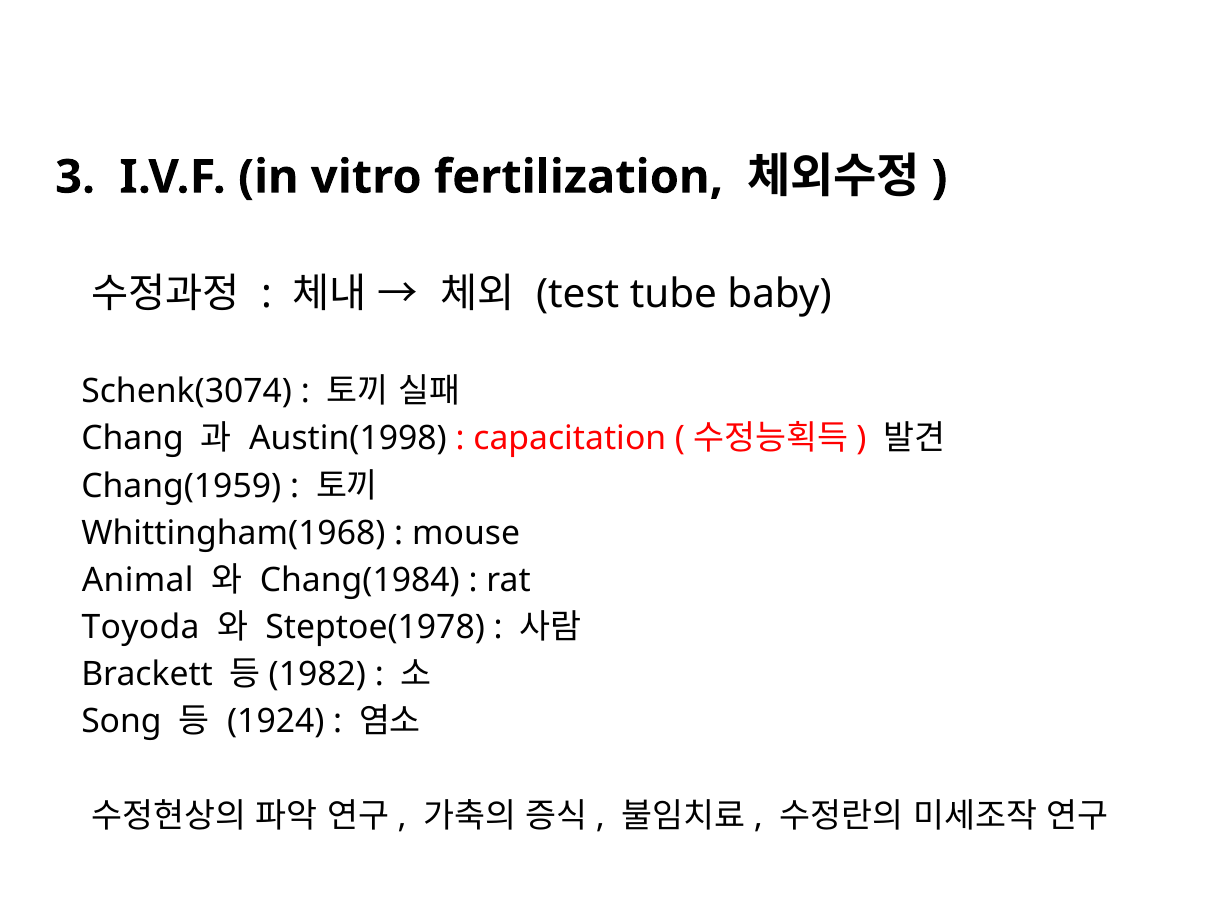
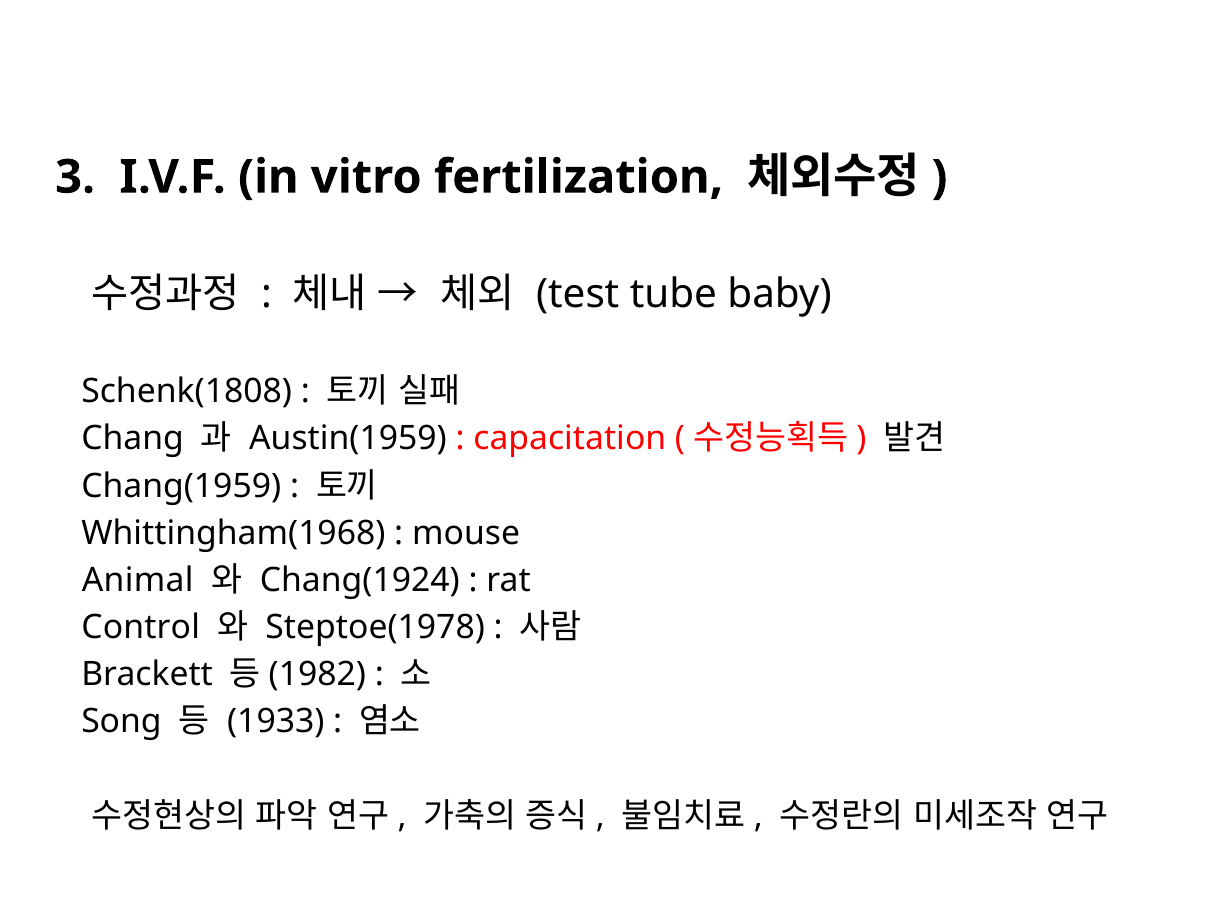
Schenk(3074: Schenk(3074 -> Schenk(1808 (187, 392)
Austin(1998: Austin(1998 -> Austin(1959 (348, 439)
Chang(1984: Chang(1984 -> Chang(1924 (360, 580)
Toyoda: Toyoda -> Control (141, 627)
1924: 1924 -> 1933 (276, 722)
